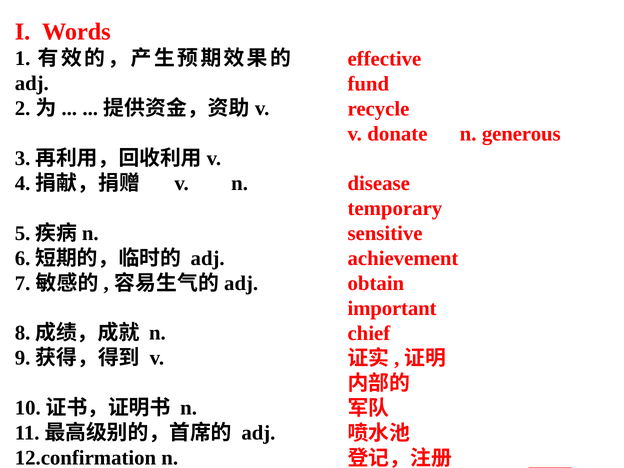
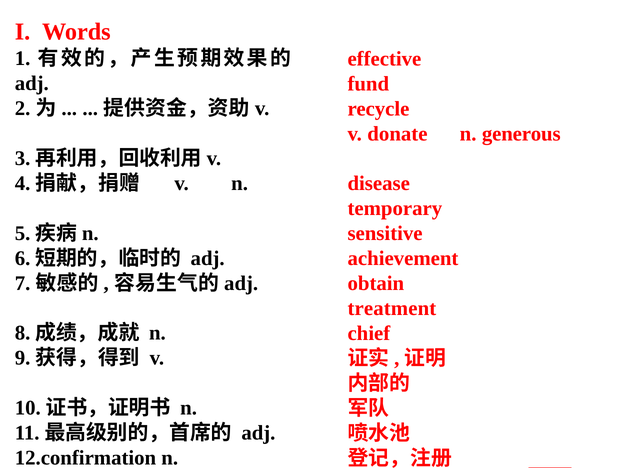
important: important -> treatment (392, 308)
